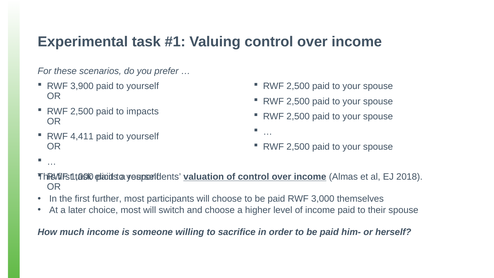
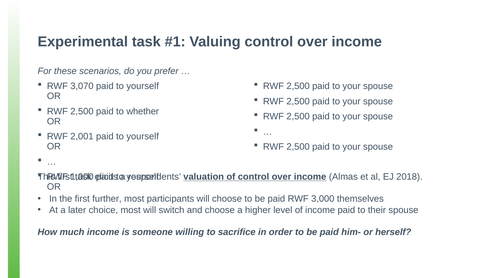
3,900: 3,900 -> 3,070 (82, 86)
impacts: impacts -> whether (143, 111)
4,411: 4,411 -> 2,001 (82, 137)
